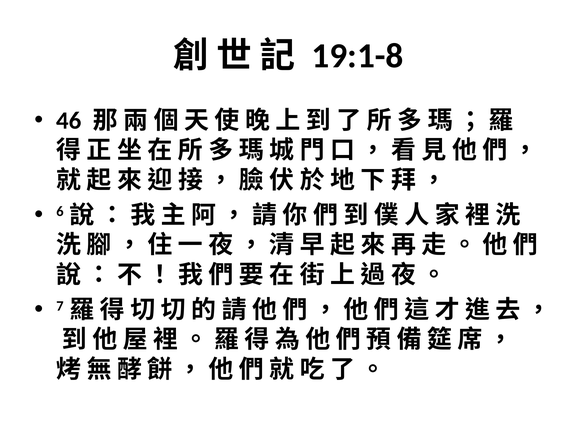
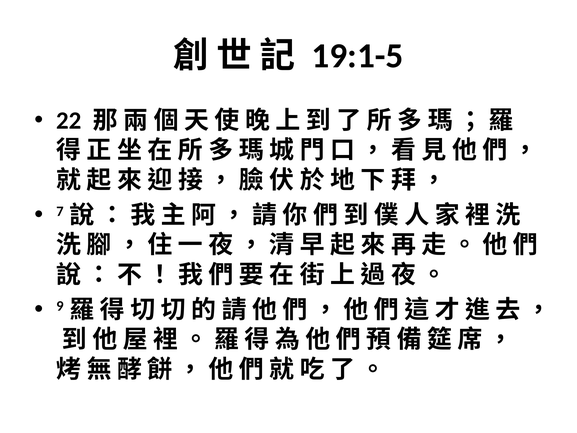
19:1-8: 19:1-8 -> 19:1-5 (358, 56)
46: 46 -> 22 (69, 121)
6: 6 -> 7 (60, 211)
7: 7 -> 9 (60, 306)
